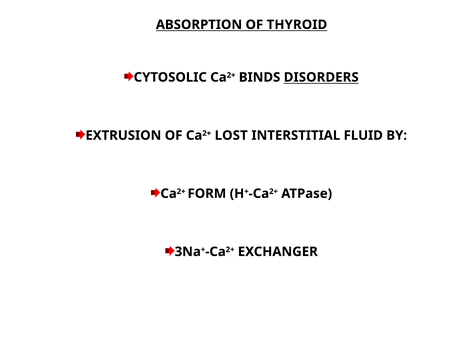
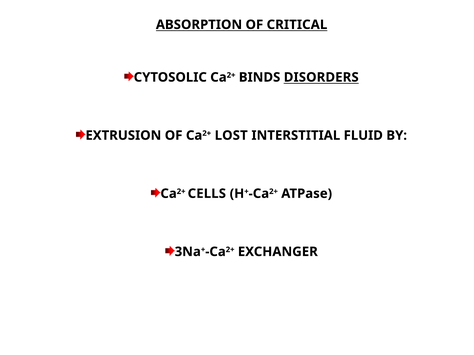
THYROID: THYROID -> CRITICAL (297, 25)
FORM: FORM -> CELLS (207, 194)
